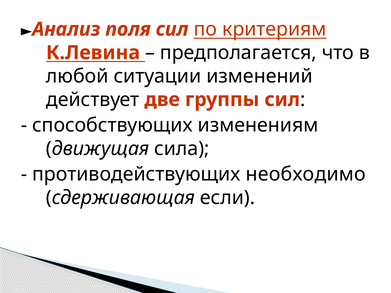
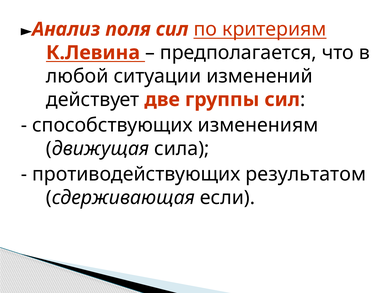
необходимо: необходимо -> результатом (306, 174)
